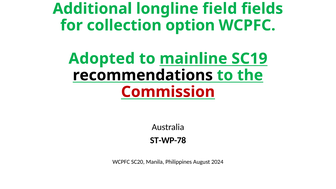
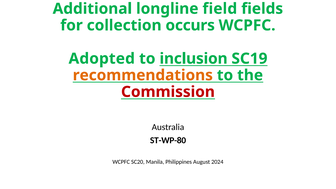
option: option -> occurs (190, 25)
mainline: mainline -> inclusion (194, 59)
recommendations colour: black -> orange (143, 75)
ST-WP-78: ST-WP-78 -> ST-WP-80 (168, 140)
